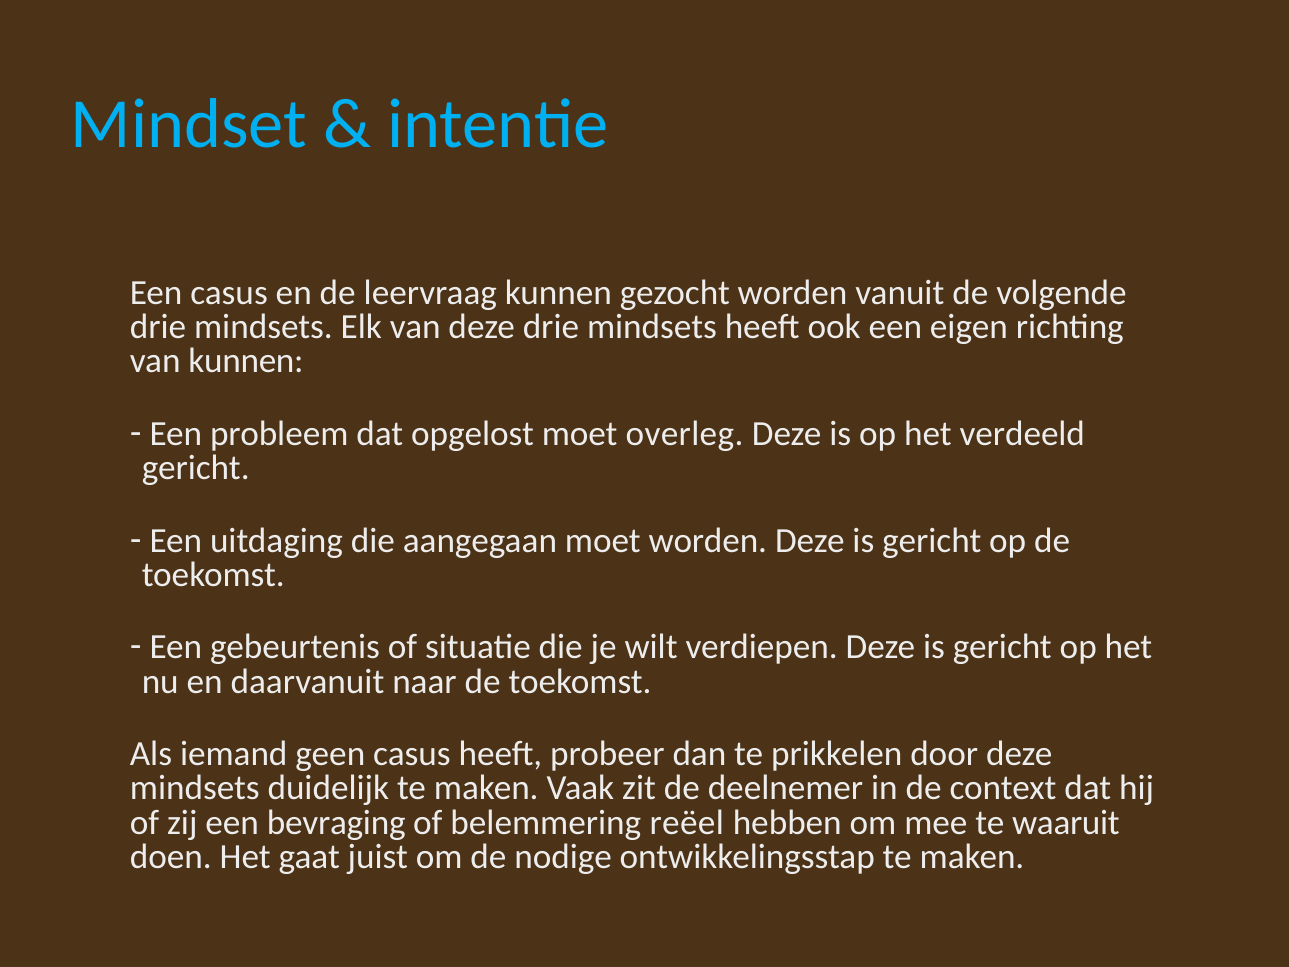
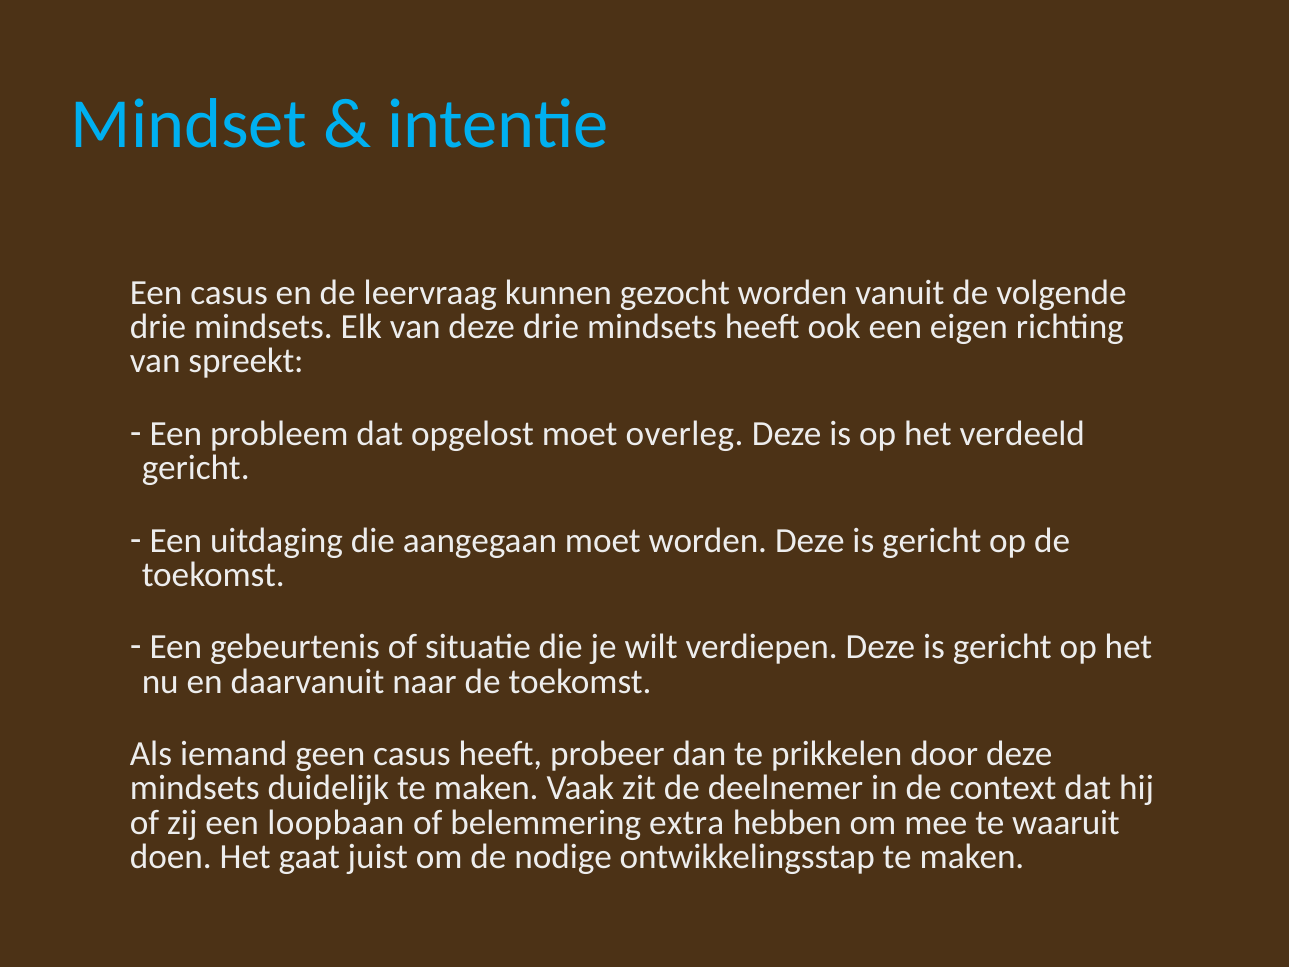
van kunnen: kunnen -> spreekt (246, 361)
bevraging: bevraging -> loopbaan (336, 822)
reëel: reëel -> extra (687, 822)
